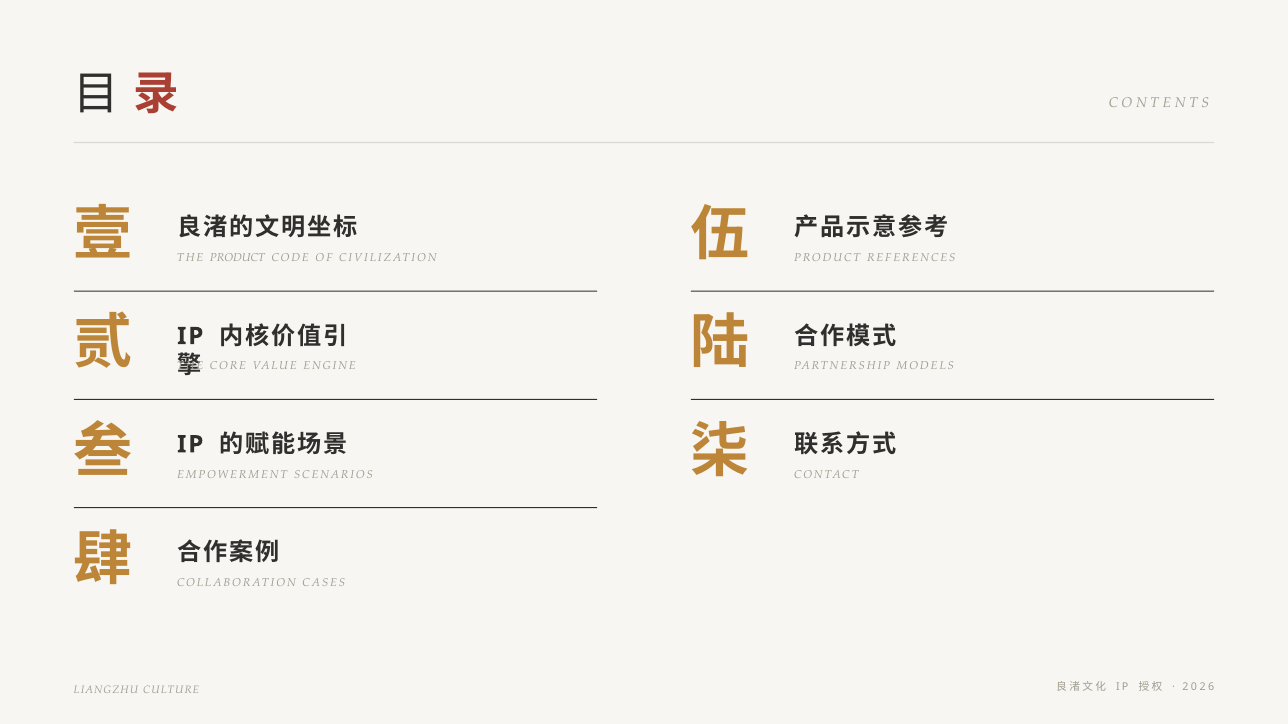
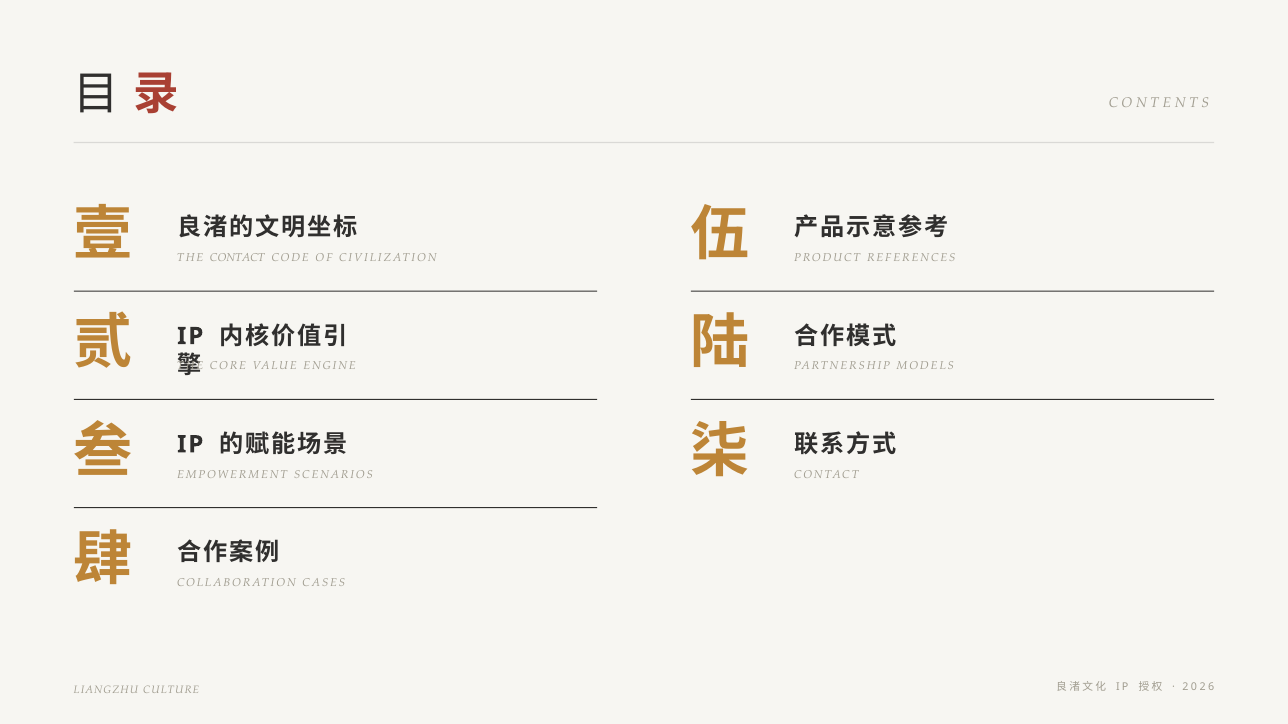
THE PRODUCT: PRODUCT -> CONTACT (237, 258)
